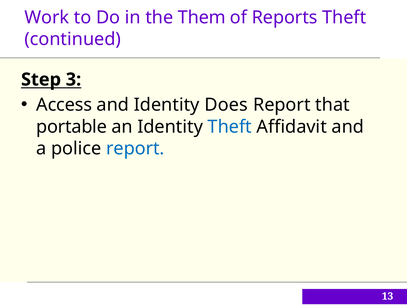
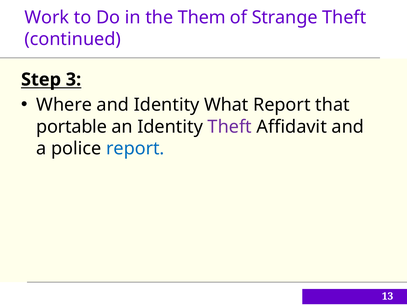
Reports: Reports -> Strange (285, 18)
Access: Access -> Where (64, 105)
Does: Does -> What (226, 105)
Theft colour: blue -> purple (230, 126)
